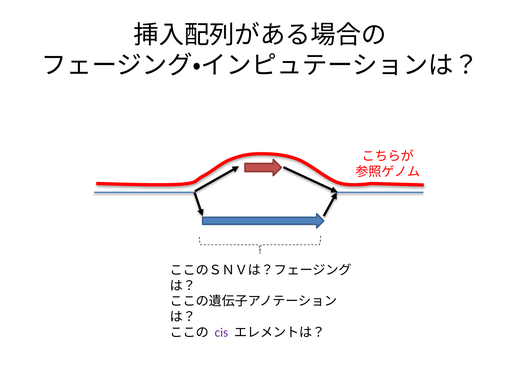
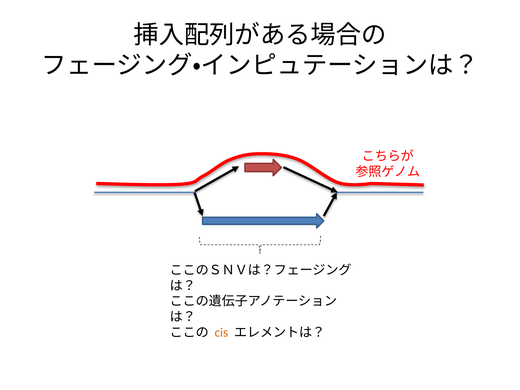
cis colour: purple -> orange (221, 333)
